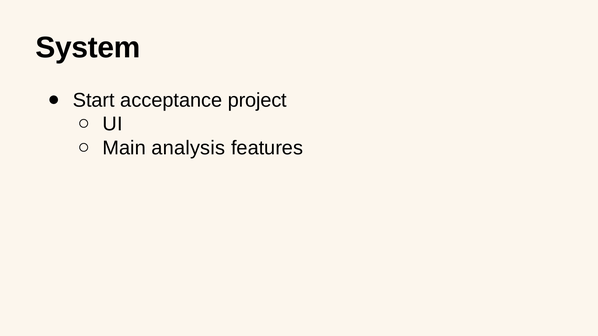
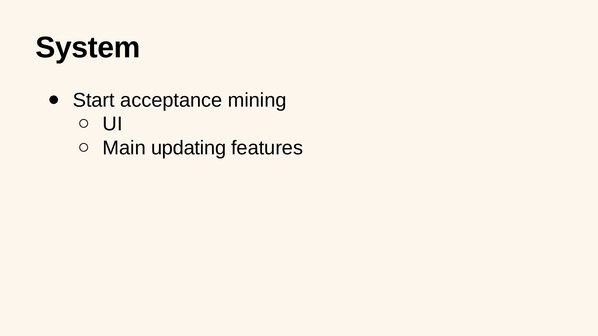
project: project -> mining (257, 100)
analysis: analysis -> updating (189, 148)
